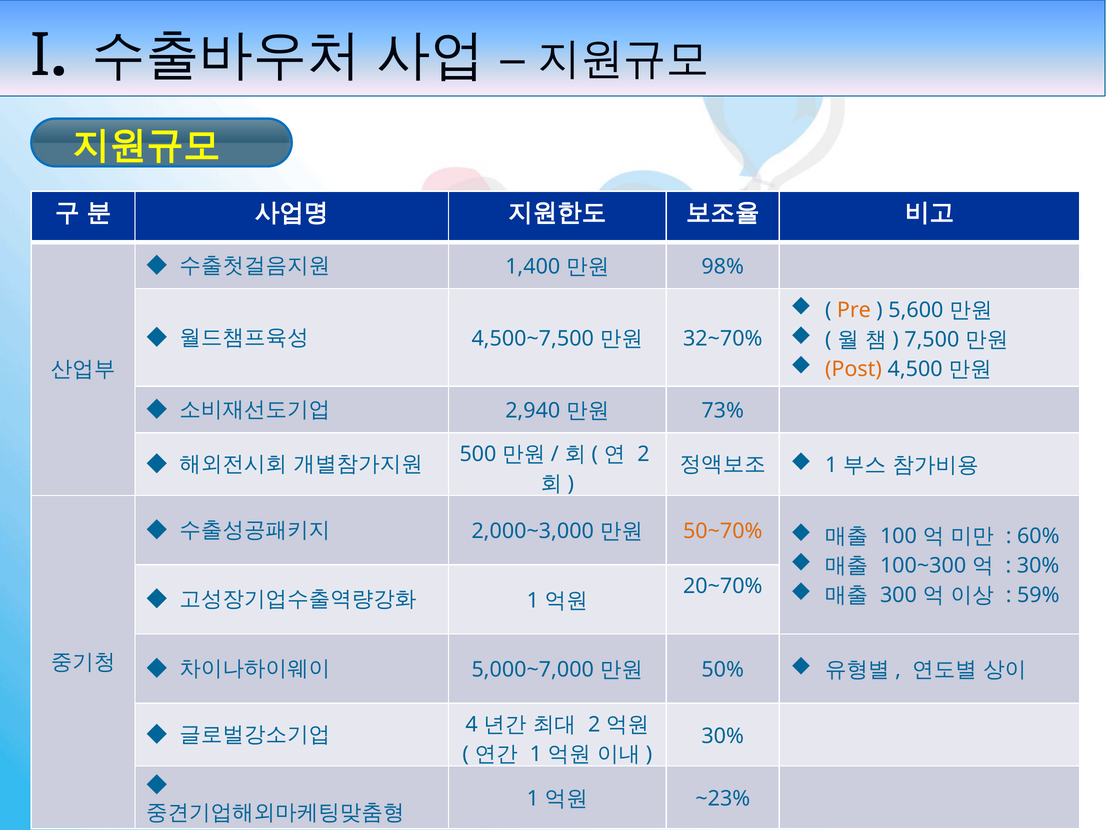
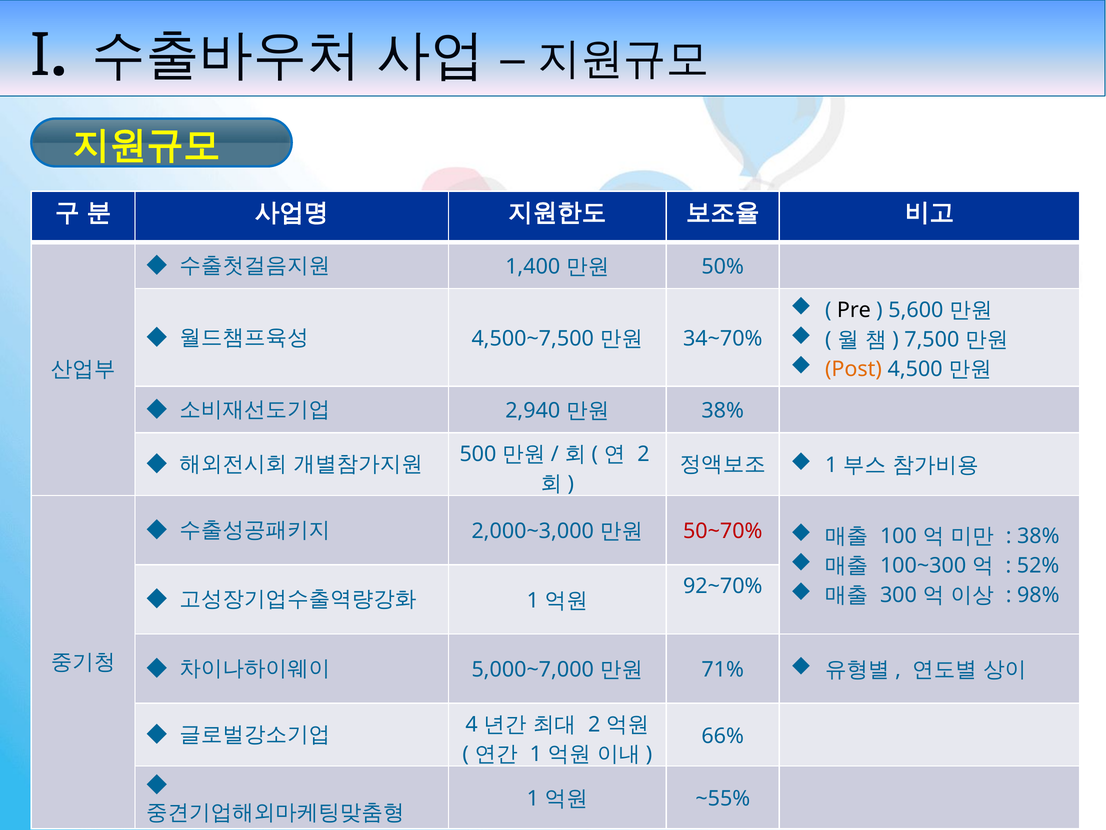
98%: 98% -> 50% (723, 266)
Pre colour: orange -> black (854, 310)
32~70%: 32~70% -> 34~70% (723, 339)
73%: 73% -> 38% (723, 411)
50~70% colour: orange -> red (723, 531)
60%: 60% -> 38% (1038, 536)
30%: 30% -> 52% (1038, 566)
20~70%: 20~70% -> 92~70% (723, 586)
59%: 59% -> 98% (1038, 595)
50%: 50% -> 71% (723, 669)
30%: 30% -> 66% (723, 735)
~23%: ~23% -> ~55% (723, 798)
